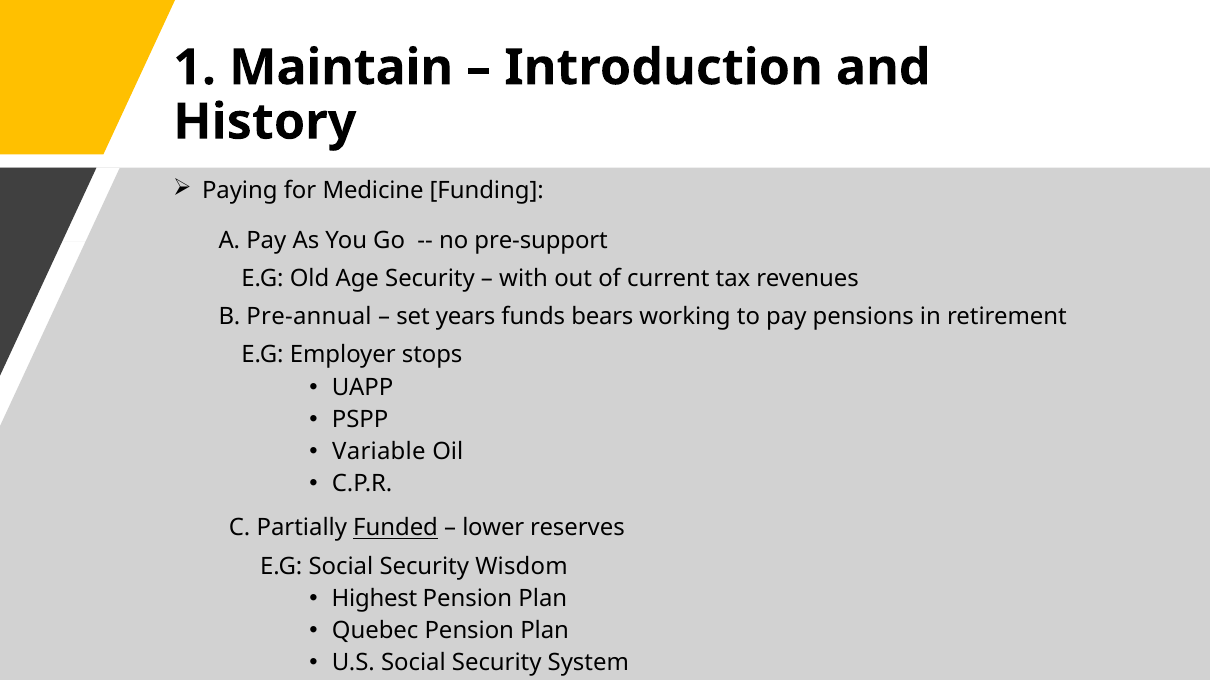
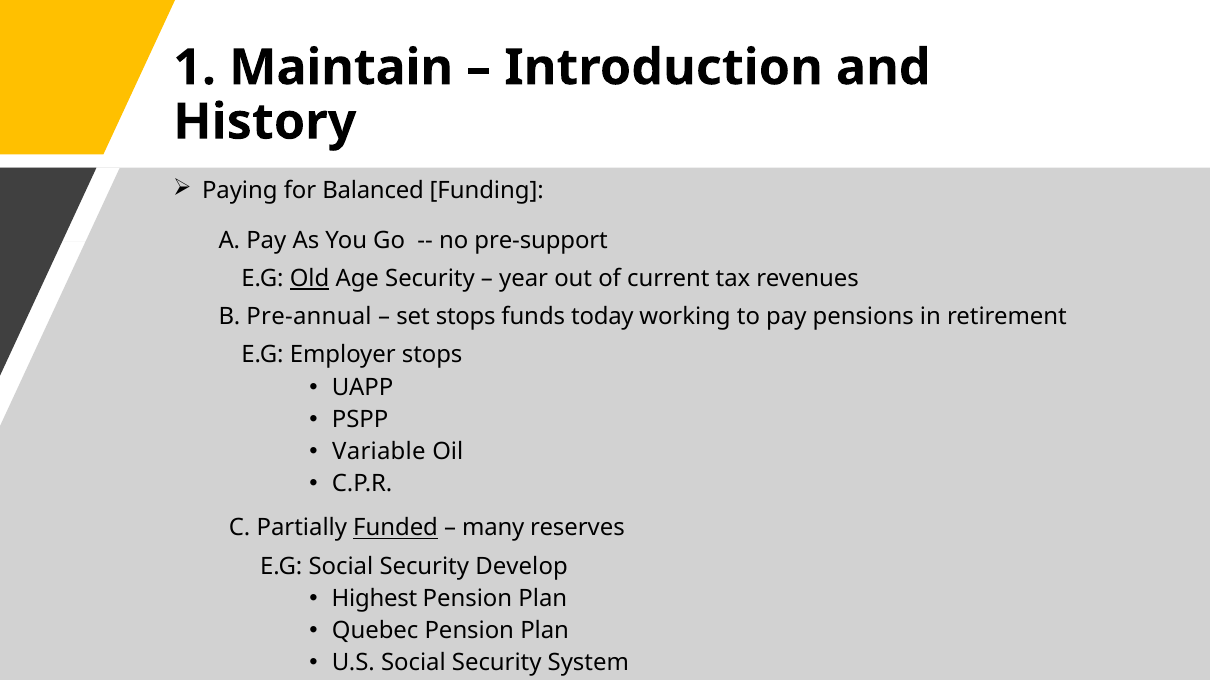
Medicine: Medicine -> Balanced (373, 191)
Old underline: none -> present (310, 279)
with: with -> year (524, 279)
set years: years -> stops (466, 317)
bears: bears -> today (602, 317)
lower: lower -> many (493, 529)
Wisdom: Wisdom -> Develop (522, 567)
